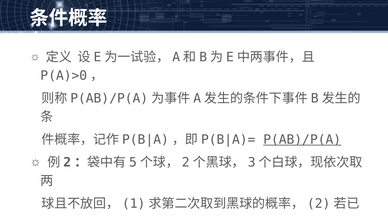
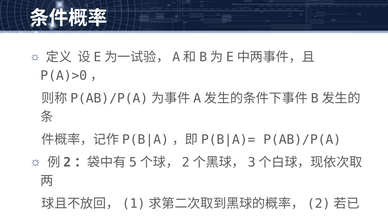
P(AB)/P(A underline: present -> none (302, 140)
